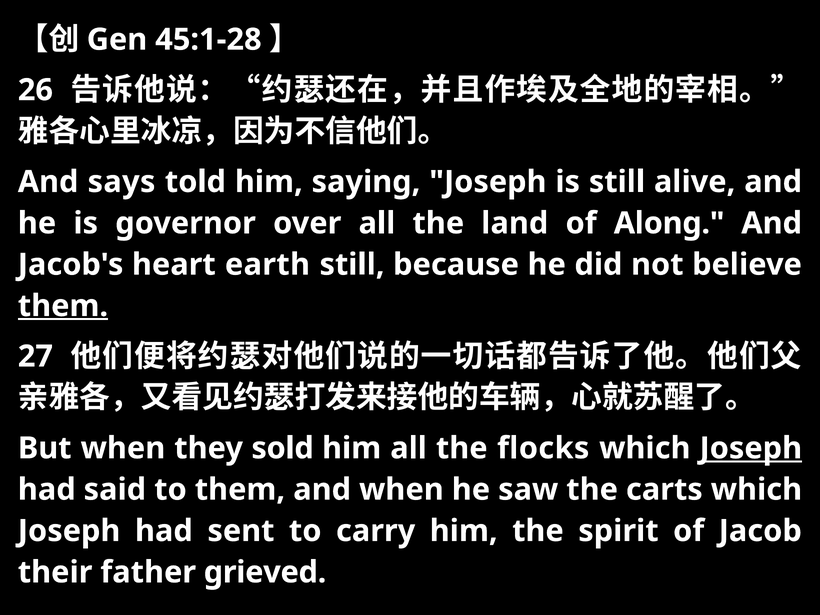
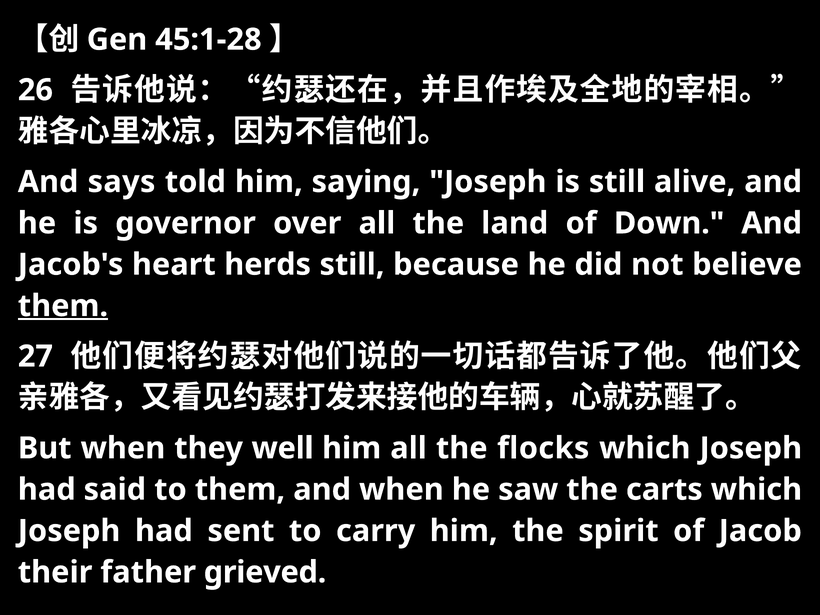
Along: Along -> Down (669, 223)
earth: earth -> herds (268, 265)
sold: sold -> well (283, 448)
Joseph underline: present -> none (751, 448)
